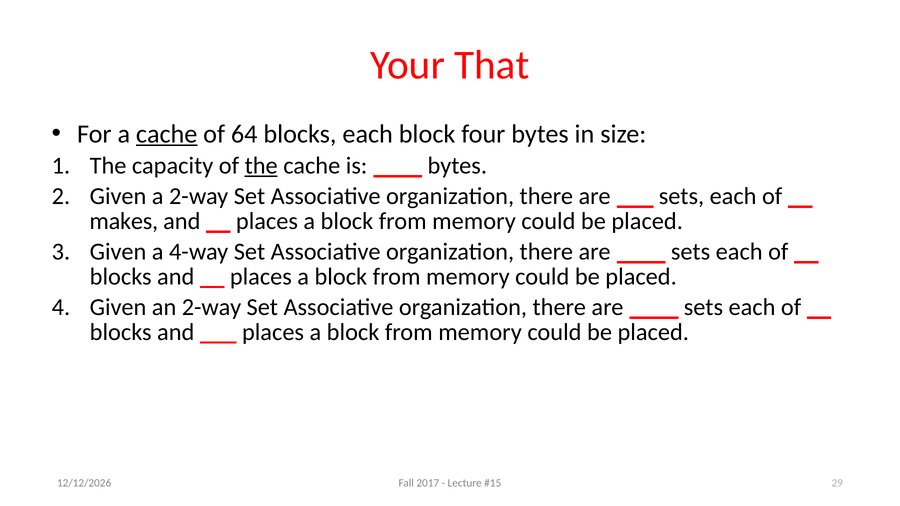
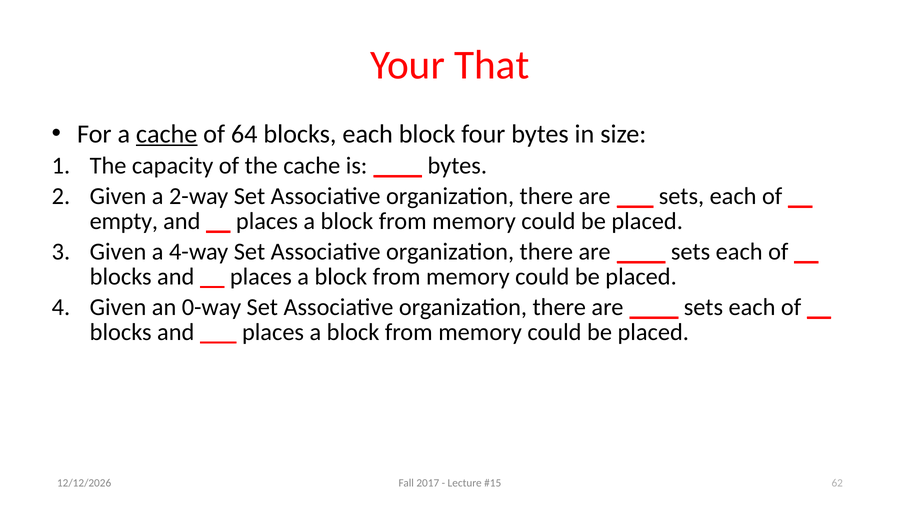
the underline: present -> none (261, 166)
makes: makes -> empty (124, 221)
an 2-way: 2-way -> 0-way (212, 307)
29: 29 -> 62 (837, 483)
